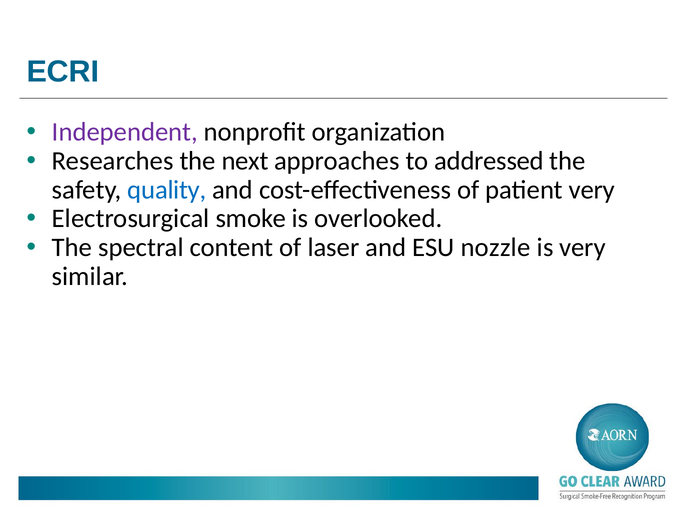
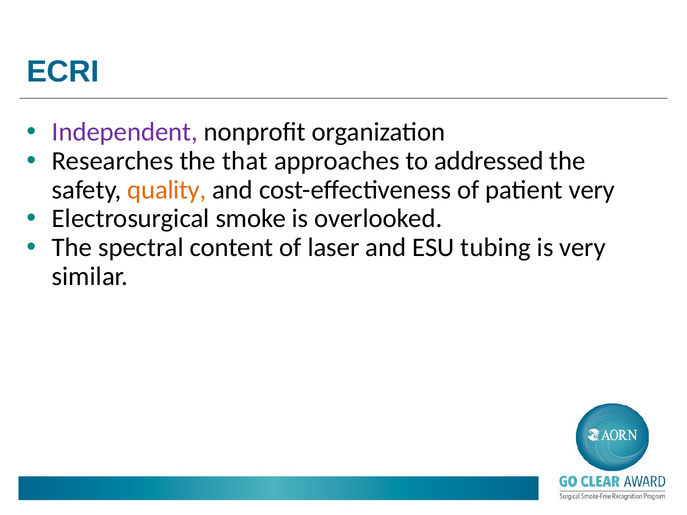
next: next -> that (245, 161)
quality colour: blue -> orange (167, 190)
nozzle: nozzle -> tubing (496, 248)
